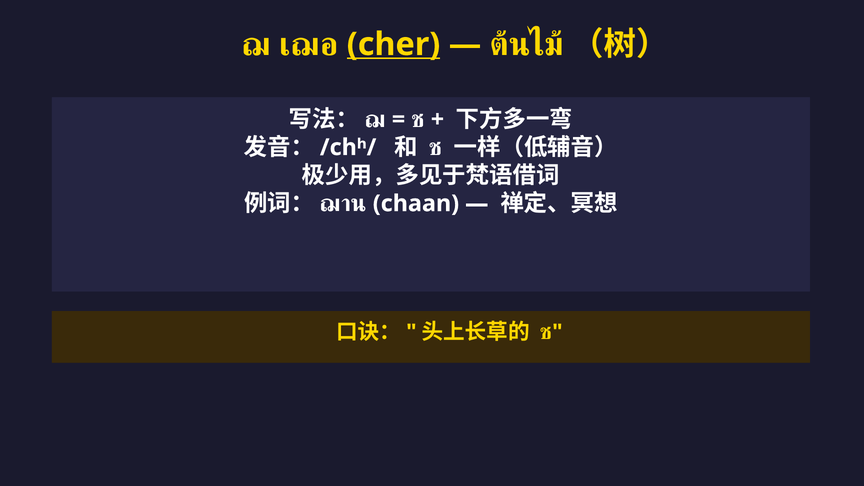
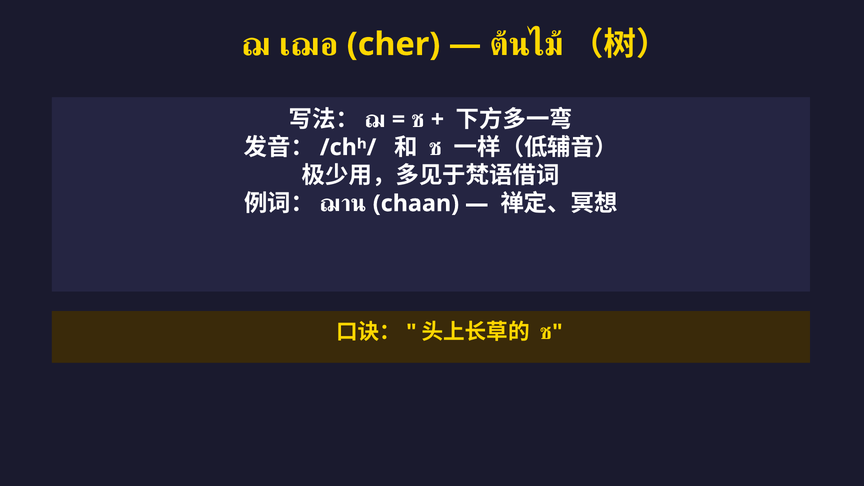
cher underline: present -> none (393, 44)
